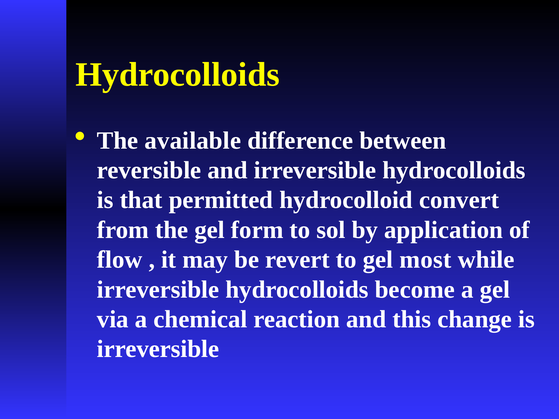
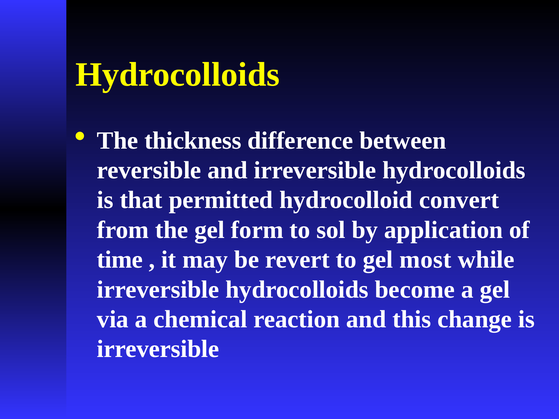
available: available -> thickness (193, 141)
flow: flow -> time (120, 260)
